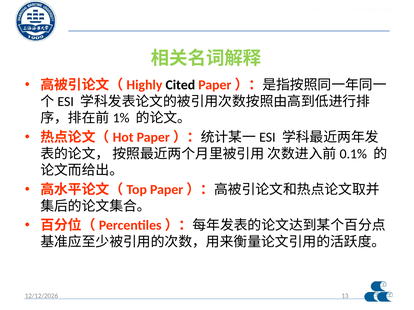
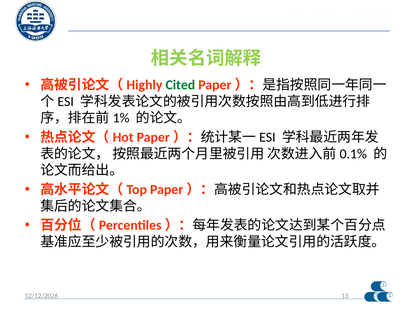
Cited colour: black -> green (180, 85)
